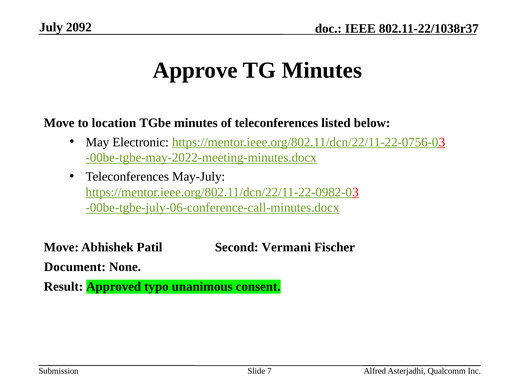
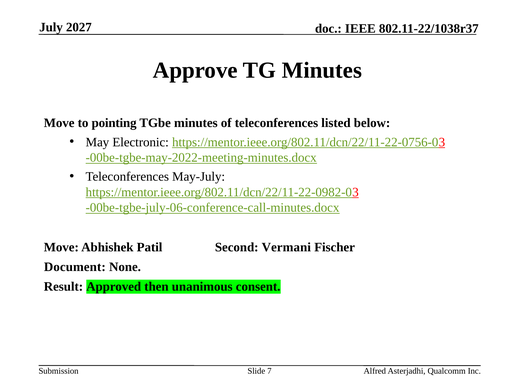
2092: 2092 -> 2027 (79, 27)
location: location -> pointing (114, 123)
typo: typo -> then (156, 286)
